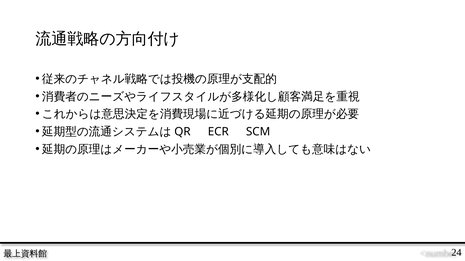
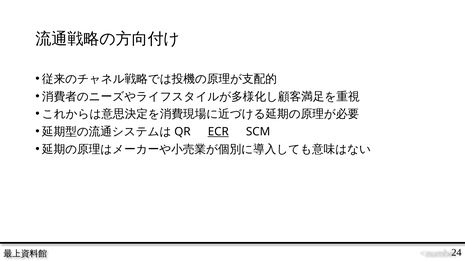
ECR underline: none -> present (218, 132)
